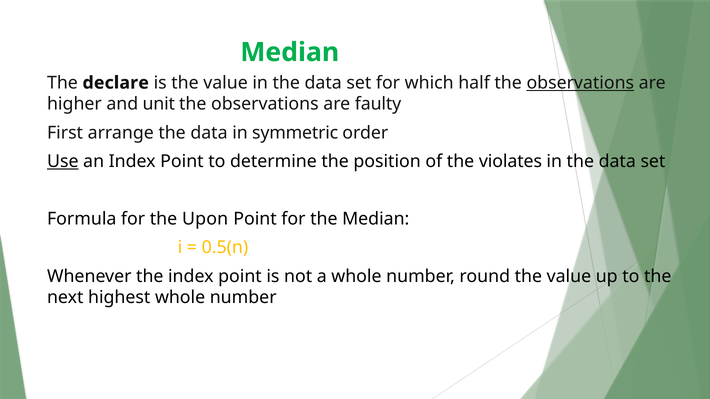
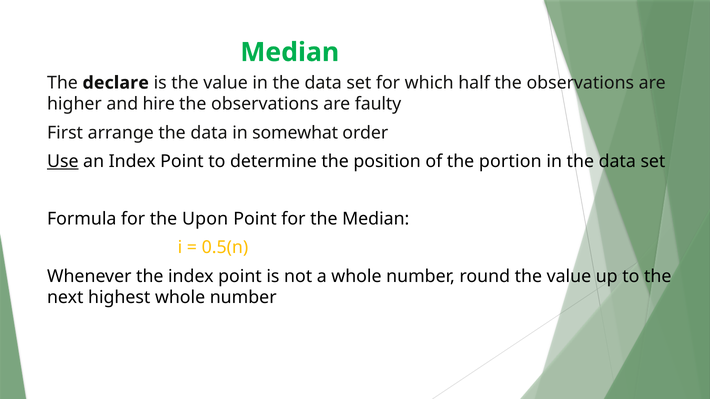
observations underline: present -> none (580, 83)
unit: unit -> hire (159, 104)
symmetric: symmetric -> somewhat (295, 133)
violates: violates -> portion (510, 162)
